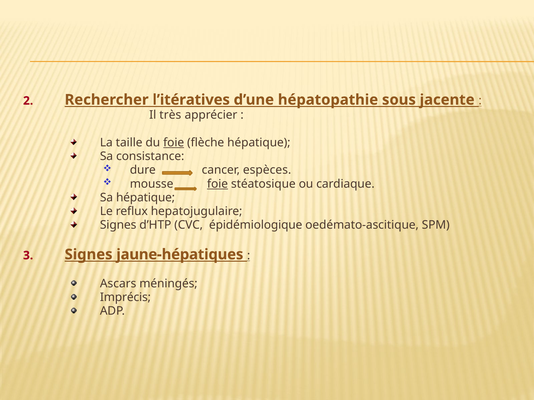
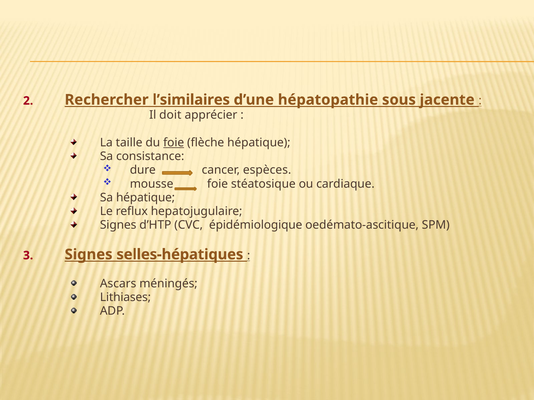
l’itératives: l’itératives -> l’similaires (191, 100)
très: très -> doit (170, 115)
foie underline: present -> none (218, 184)
jaune-hépatiques: jaune-hépatiques -> selles-hépatiques (180, 255)
Imprécis: Imprécis -> Lithiases (125, 298)
